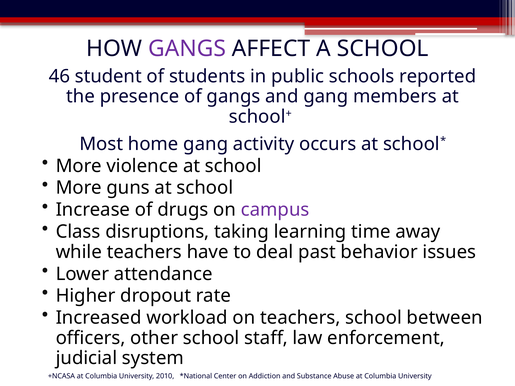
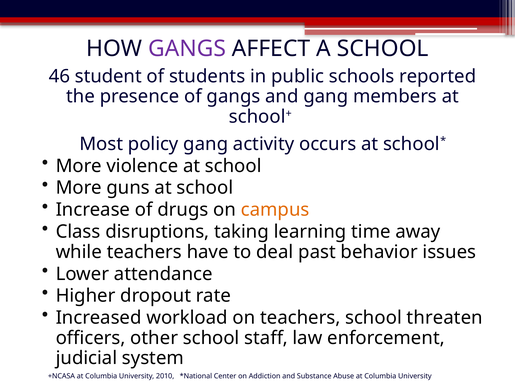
home: home -> policy (153, 144)
campus colour: purple -> orange (275, 210)
between: between -> threaten (445, 318)
